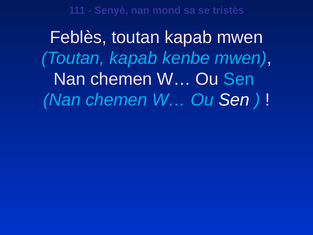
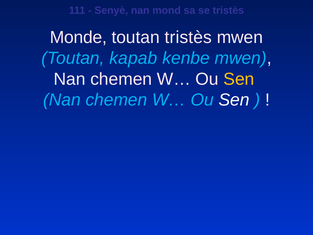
Feblès: Feblès -> Monde (78, 37)
kapab: kapab -> tristès (188, 37)
Sen colour: light blue -> yellow (239, 79)
